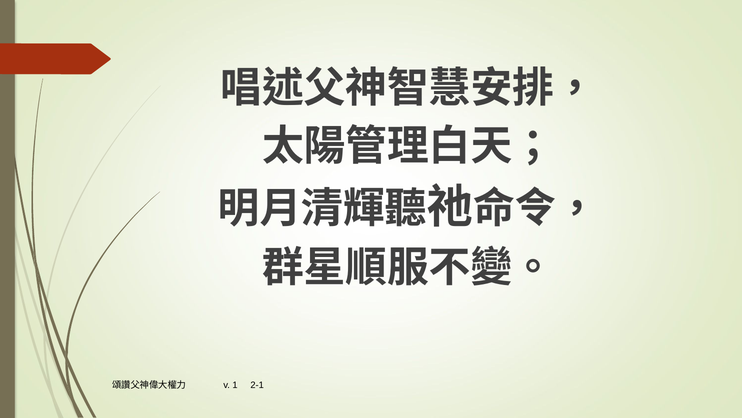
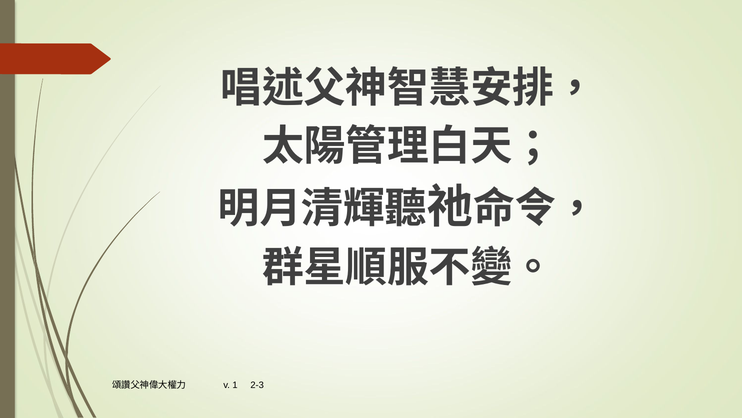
2-1: 2-1 -> 2-3 (257, 385)
